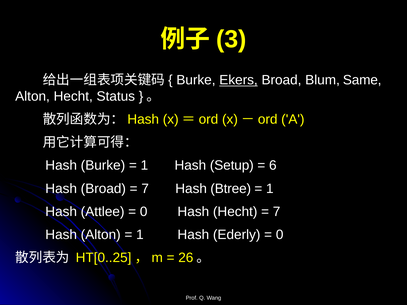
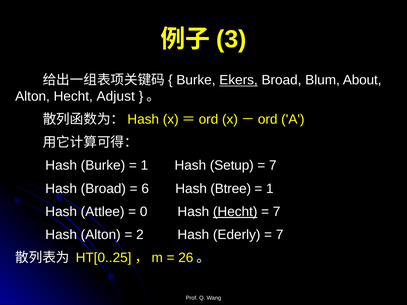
Same: Same -> About (362, 80)
Status: Status -> Adjust (116, 96)
6: 6 -> 7 (273, 166)
7: 7 -> 6 (145, 189)
Hecht underline: none -> present (235, 212)
1: 1 -> 2 (140, 235)
0: 0 -> 7 (280, 235)
